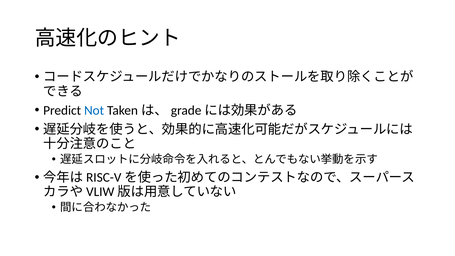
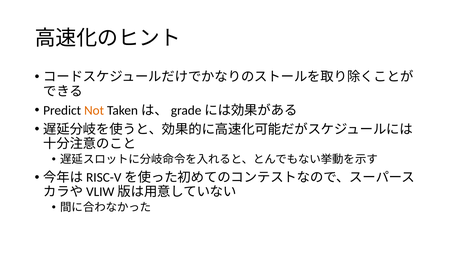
Not colour: blue -> orange (94, 110)
